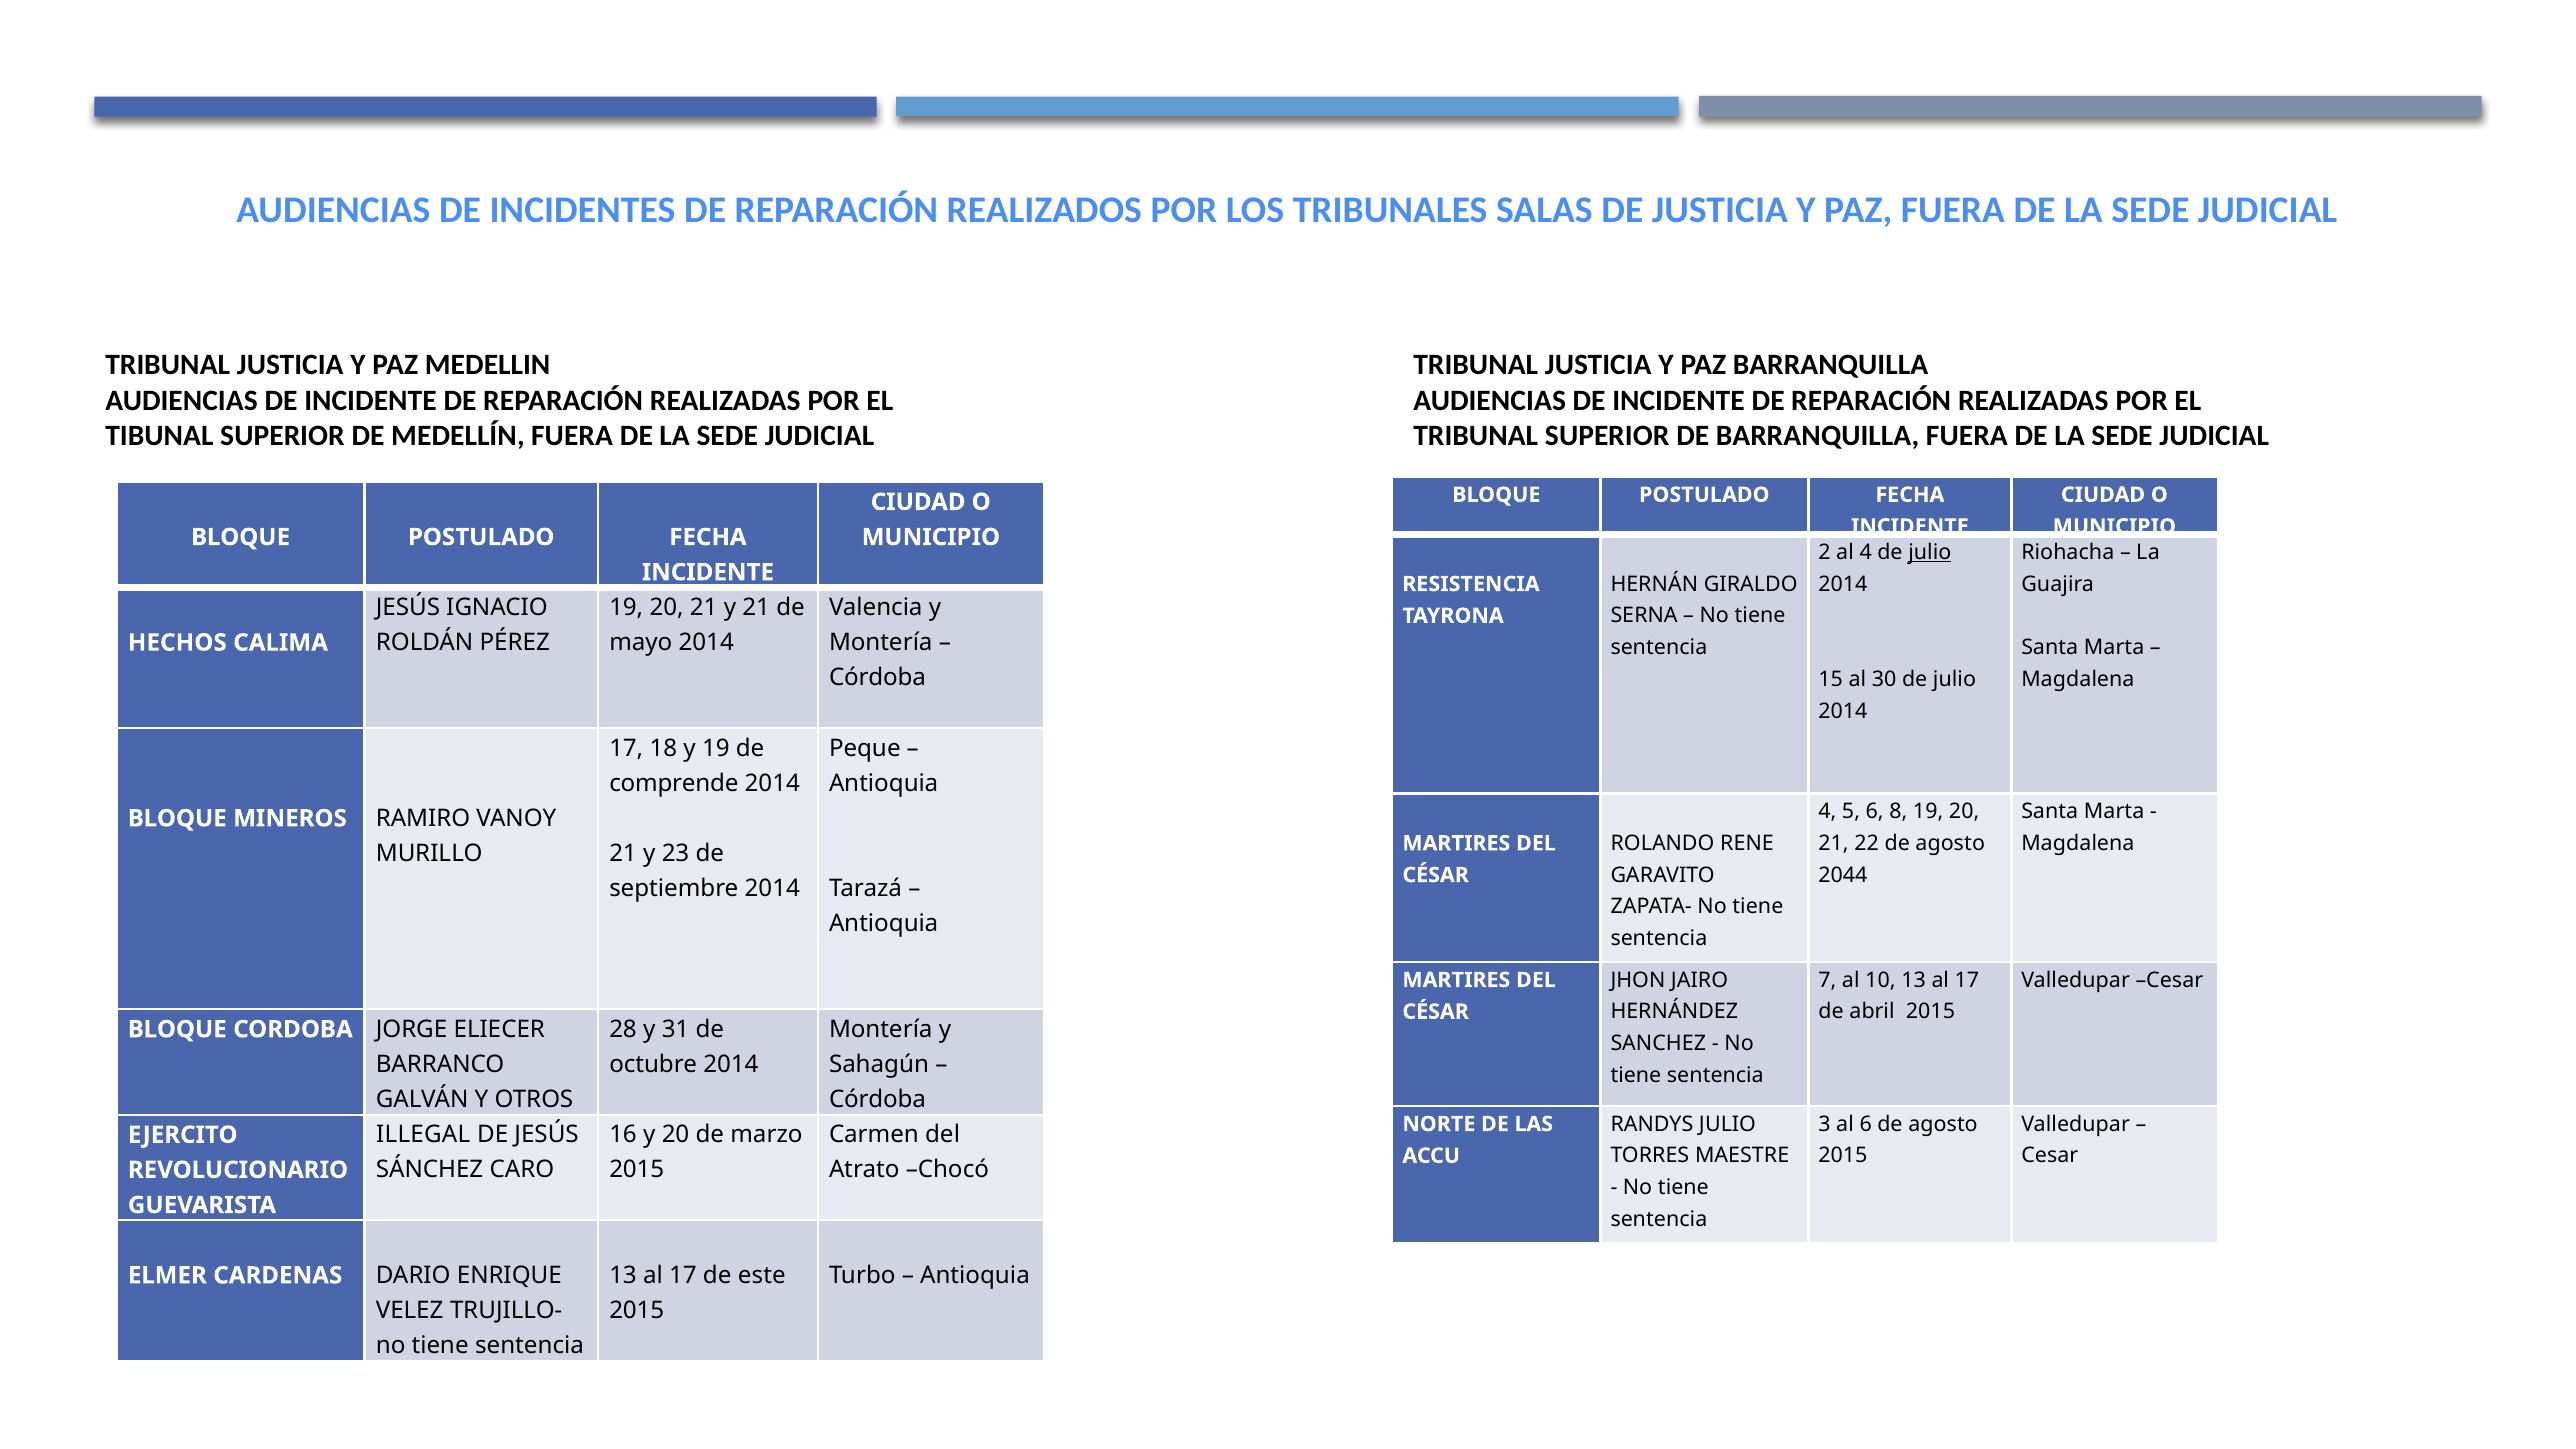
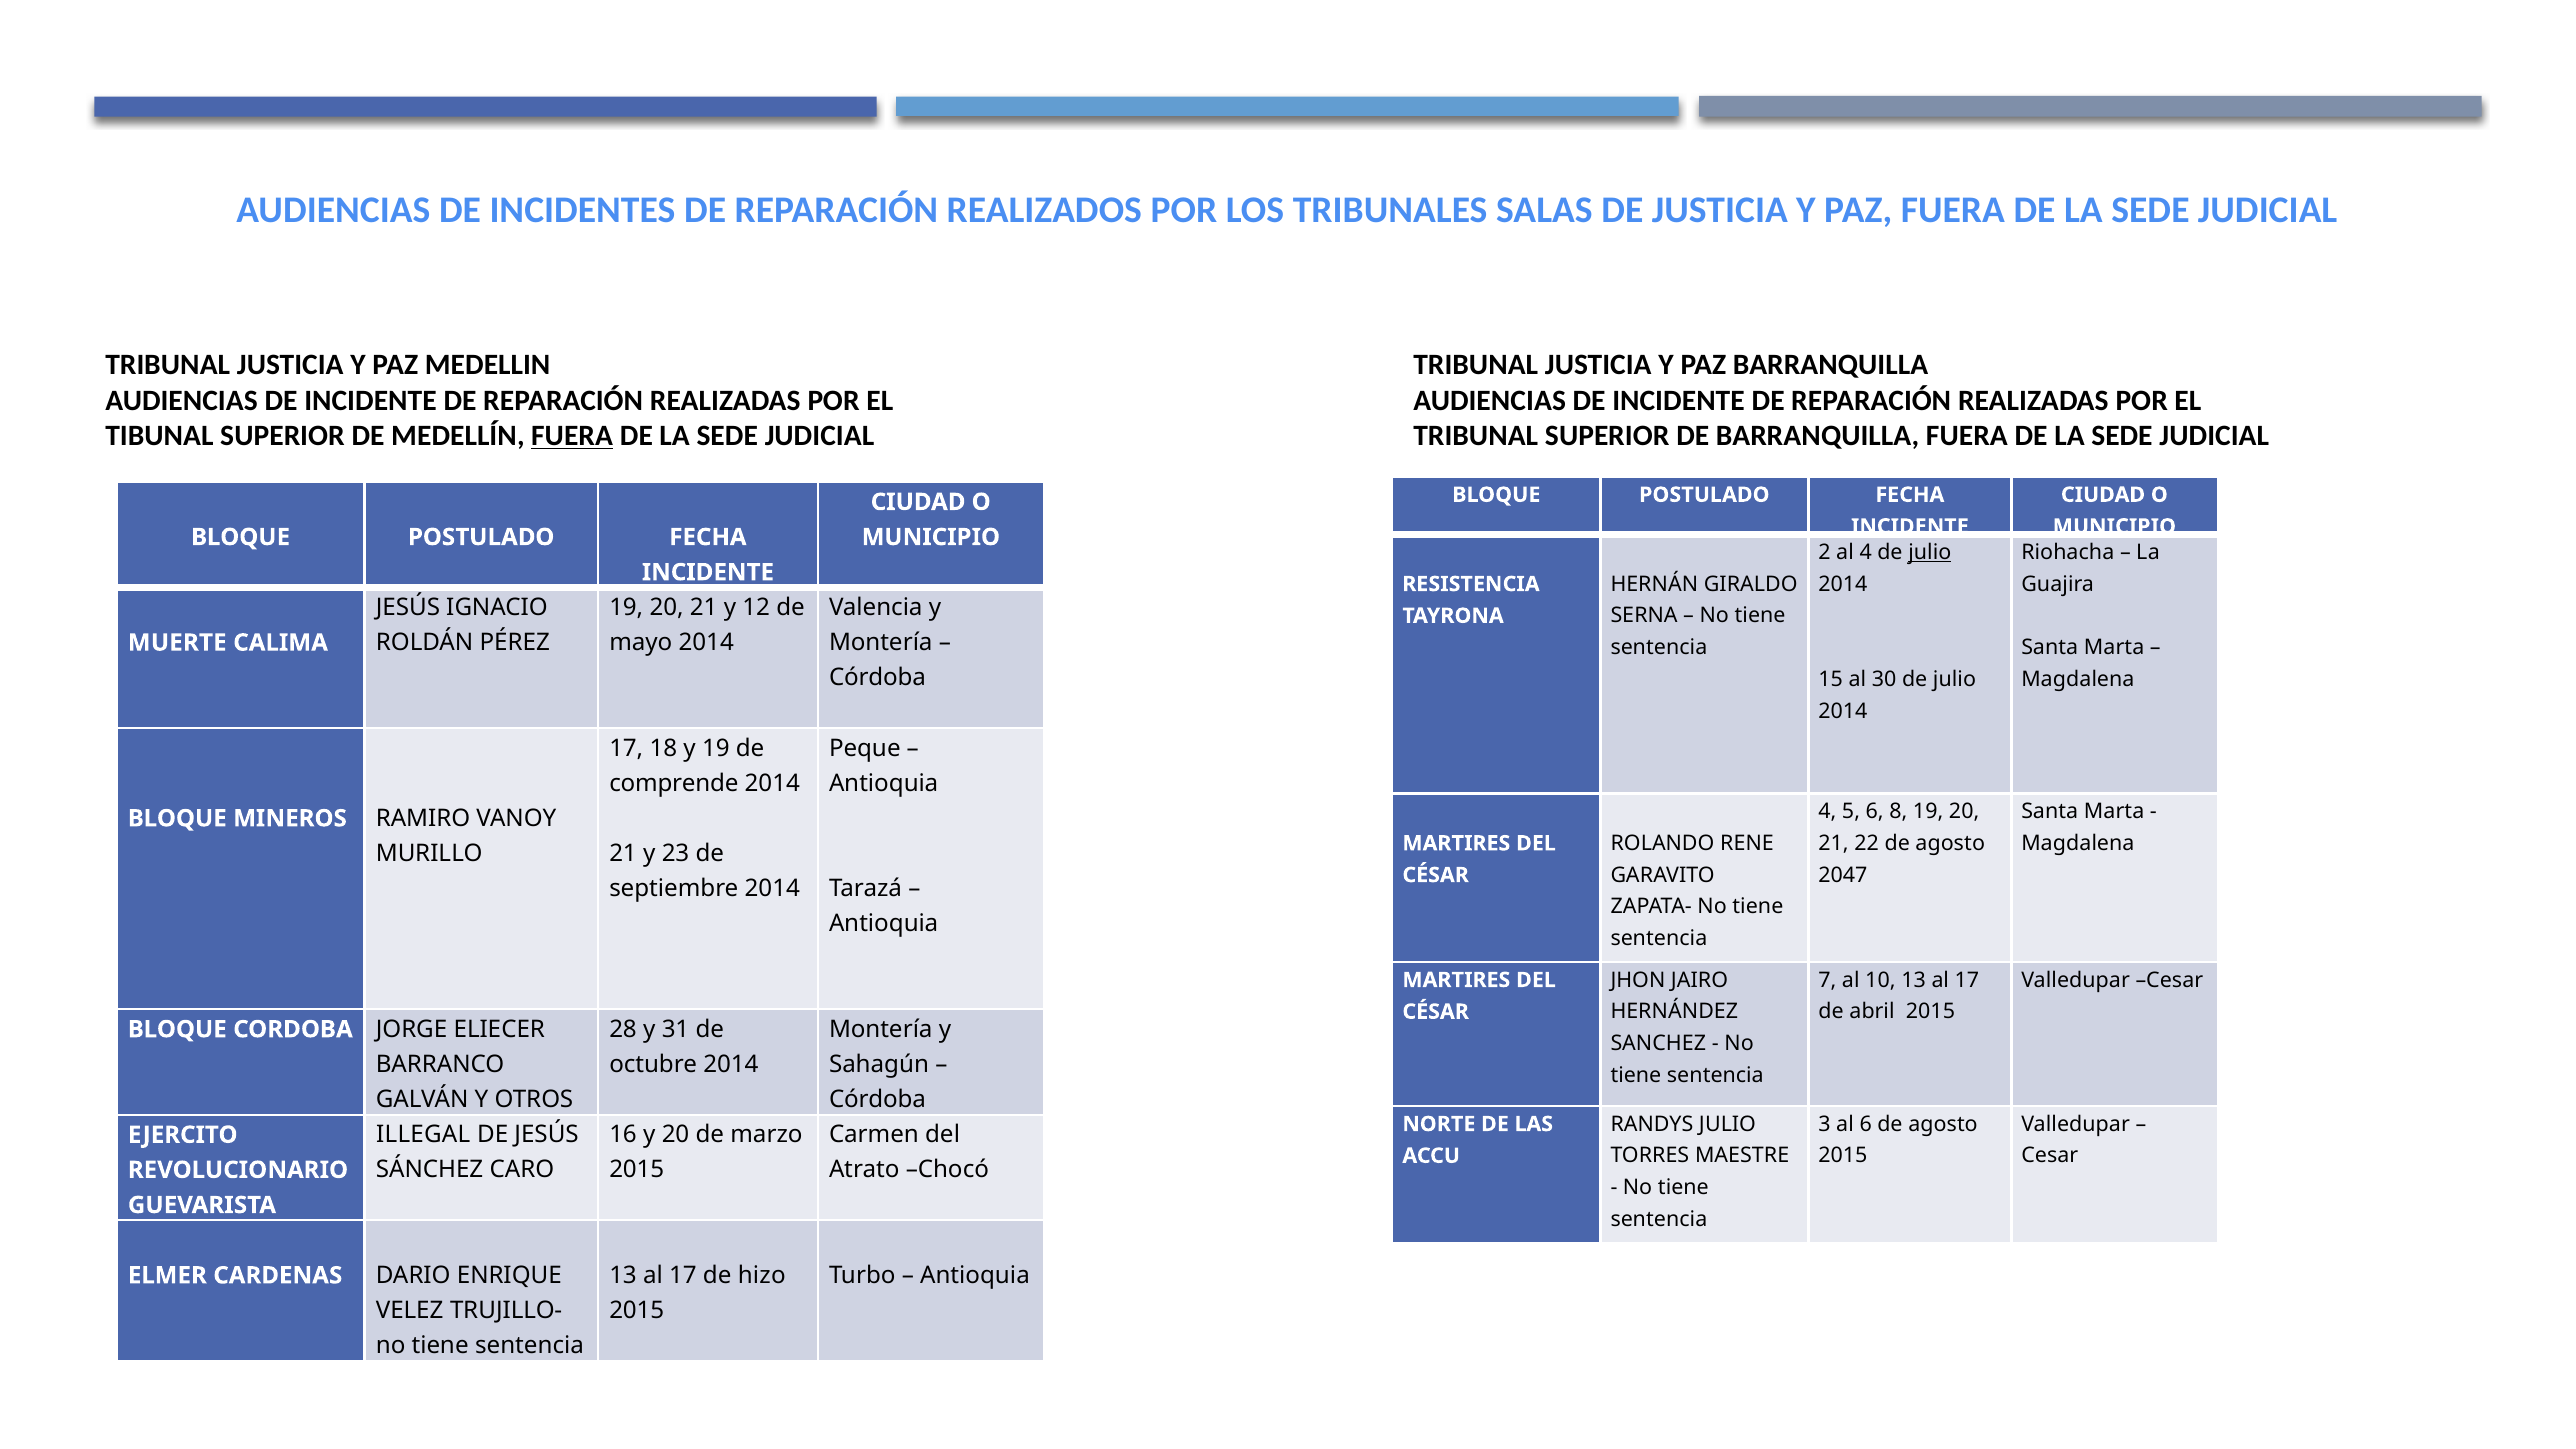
FUERA underline: none -> present (572, 436)
y 21: 21 -> 12 (756, 608)
HECHOS: HECHOS -> MUERTE (177, 643)
2044: 2044 -> 2047 (1843, 875)
este: este -> hizo (762, 1275)
